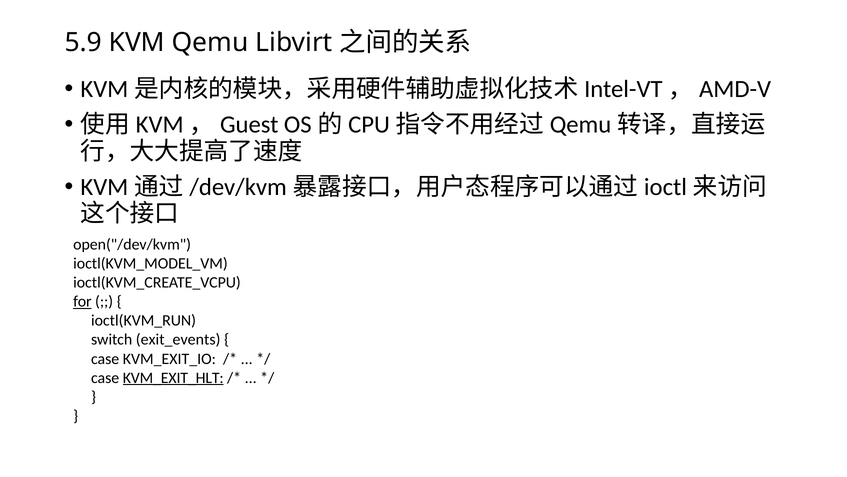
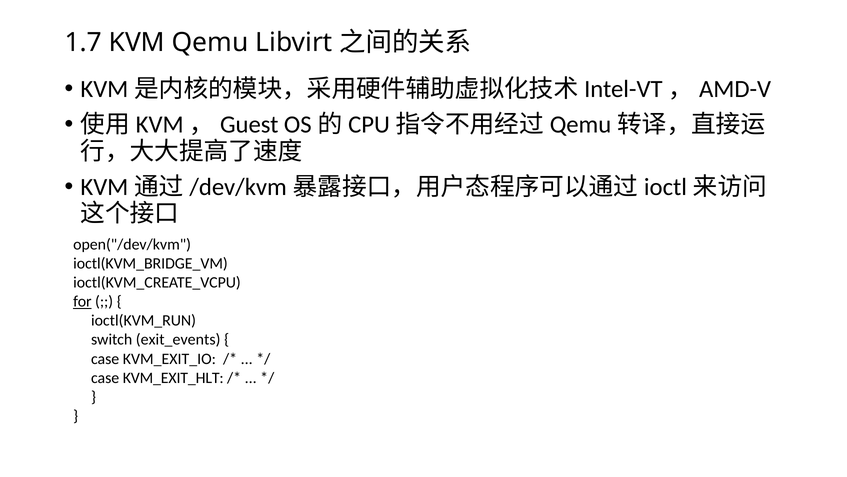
5.9: 5.9 -> 1.7 (83, 43)
ioctl(KVM_MODEL_VM: ioctl(KVM_MODEL_VM -> ioctl(KVM_BRIDGE_VM (150, 263)
KVM_EXIT_HLT underline: present -> none (173, 377)
